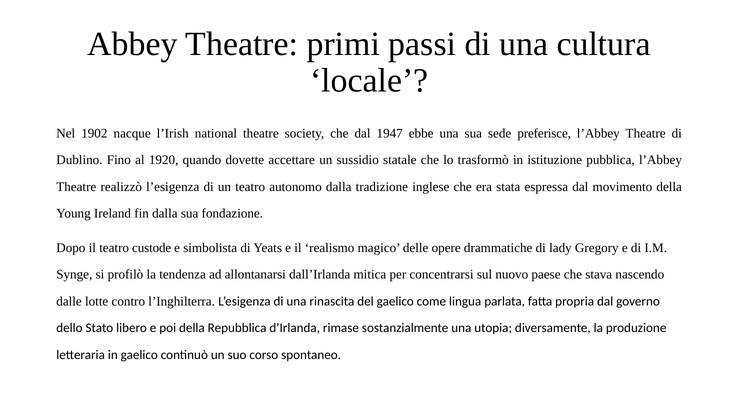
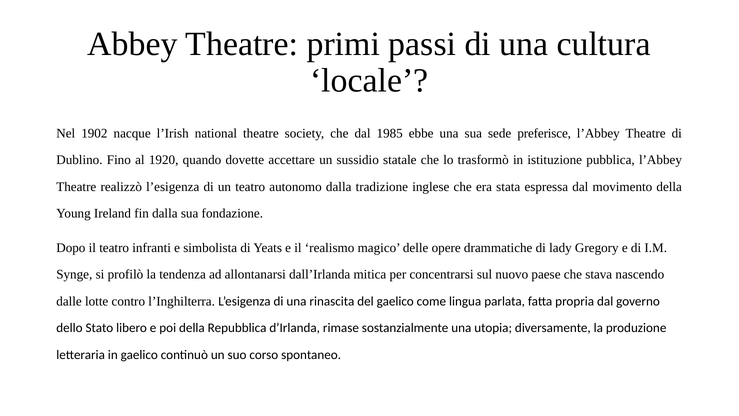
1947: 1947 -> 1985 (390, 133)
custode: custode -> infranti (152, 248)
